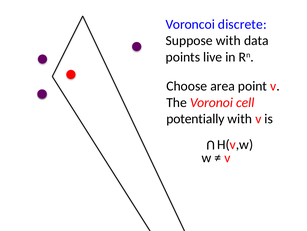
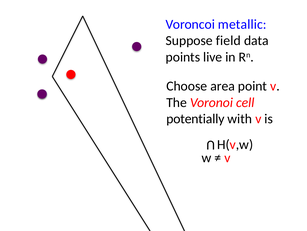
discrete: discrete -> metallic (242, 24)
Suppose with: with -> field (228, 41)
